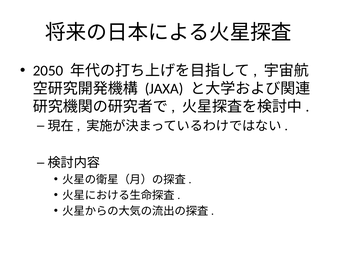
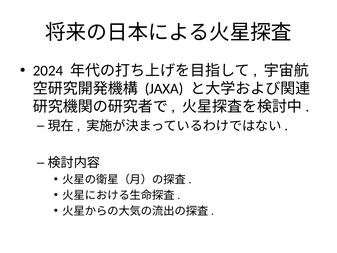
2050: 2050 -> 2024 (48, 71)
